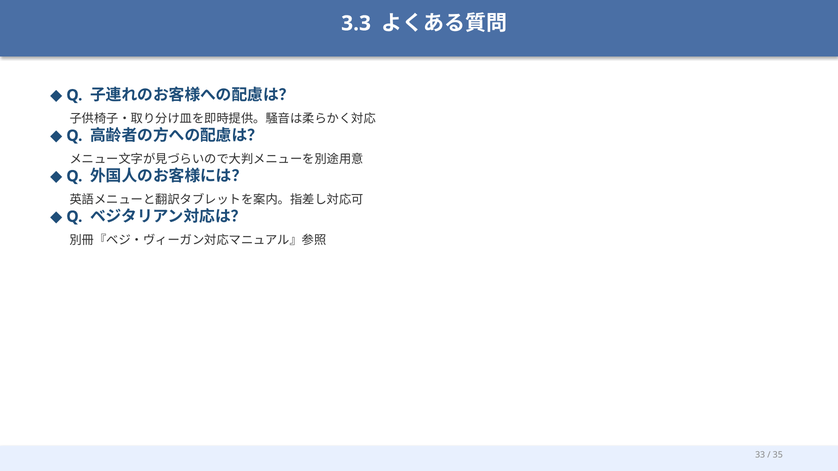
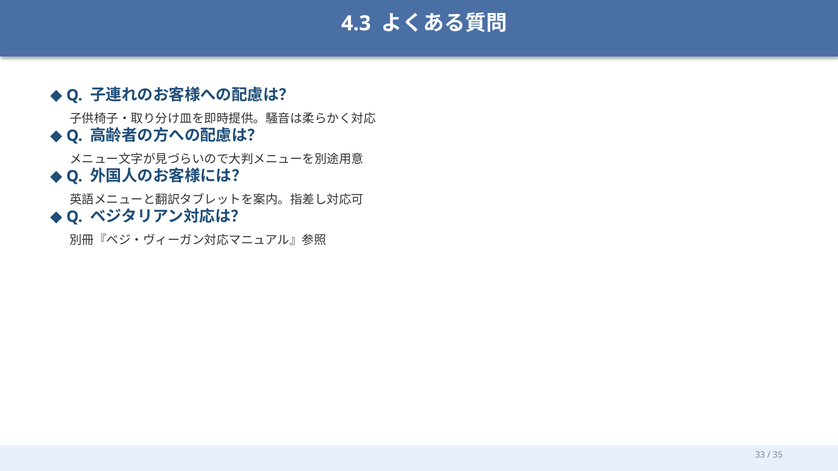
3.3: 3.3 -> 4.3 (356, 23)
